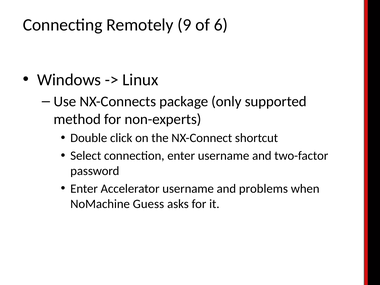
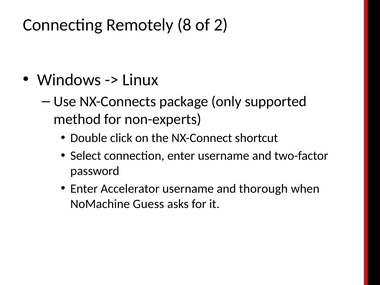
9: 9 -> 8 (184, 25)
6: 6 -> 2 (221, 25)
problems: problems -> thorough (263, 189)
